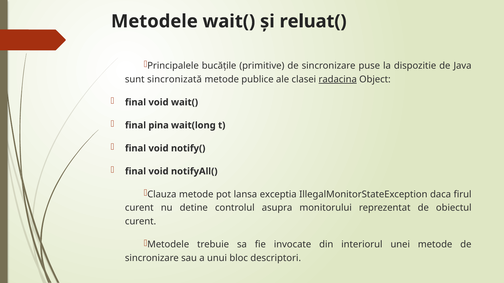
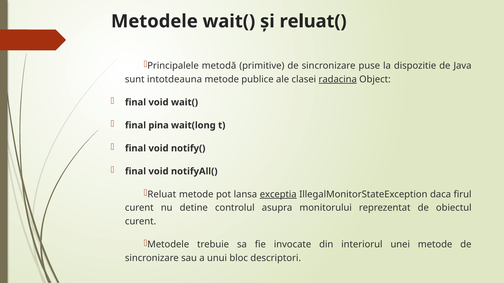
bucățile: bucățile -> metodă (219, 66)
sincronizată: sincronizată -> intotdeauna (175, 79)
Clauza: Clauza -> Reluat (162, 195)
exceptia underline: none -> present (278, 195)
